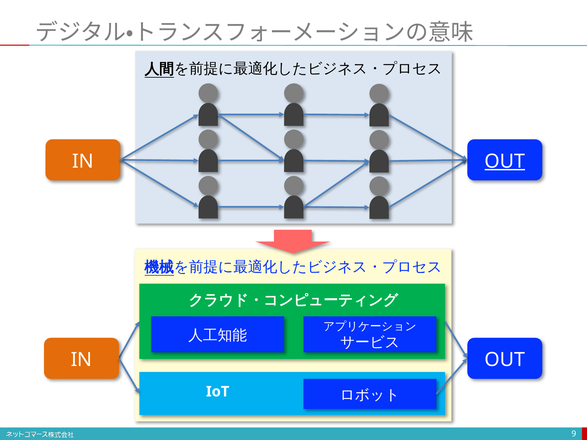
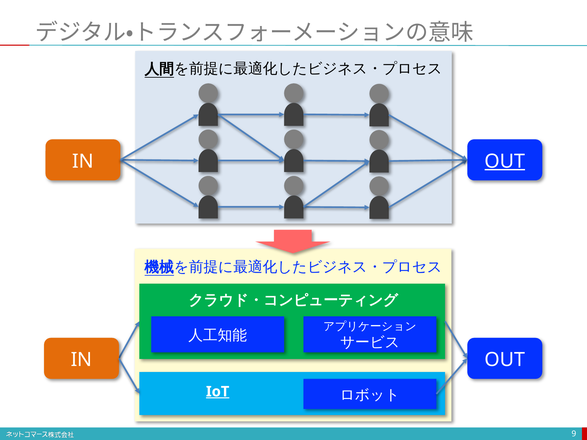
IoT underline: none -> present (218, 392)
